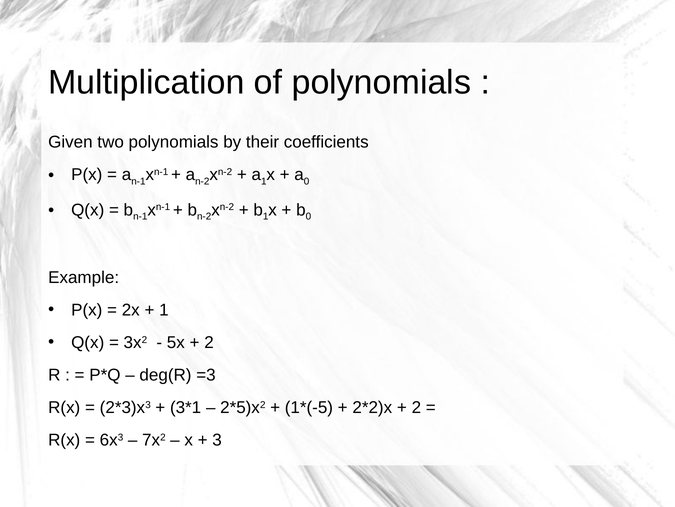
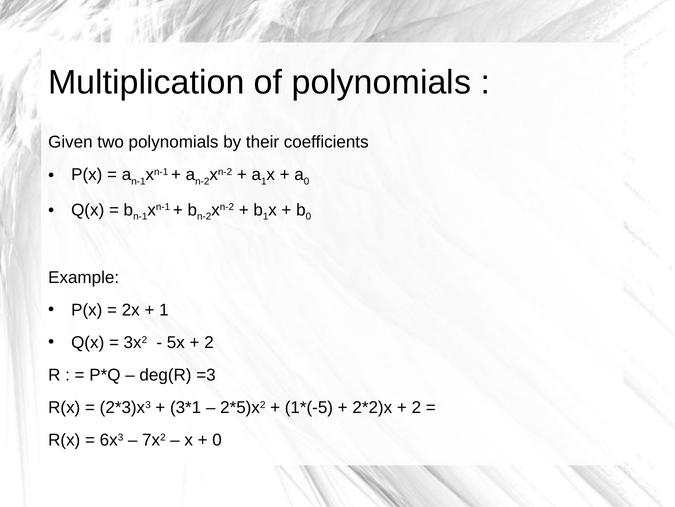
3: 3 -> 0 (217, 440)
